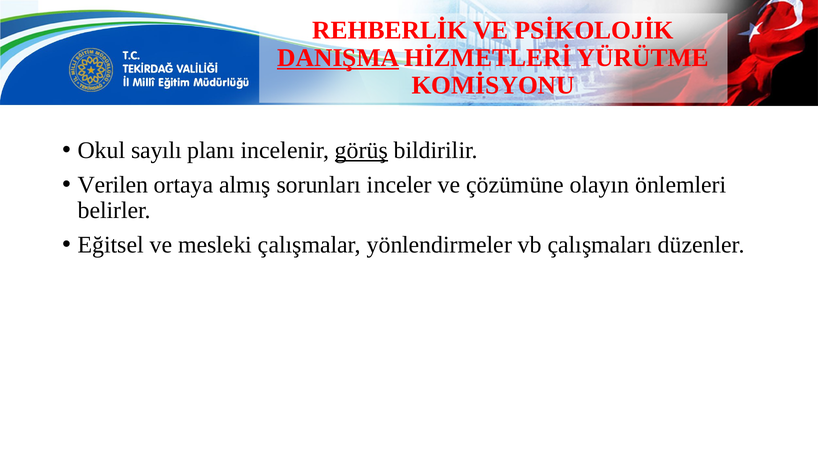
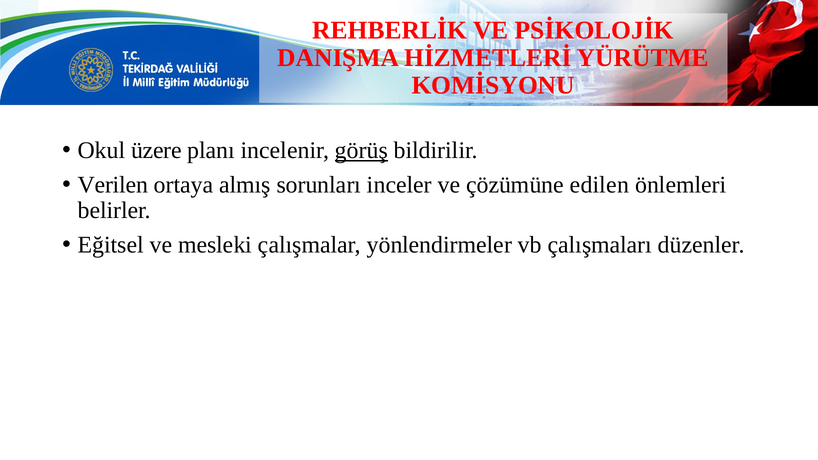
DANIŞMA underline: present -> none (338, 58)
sayılı: sayılı -> üzere (156, 151)
olayın: olayın -> edilen (599, 185)
